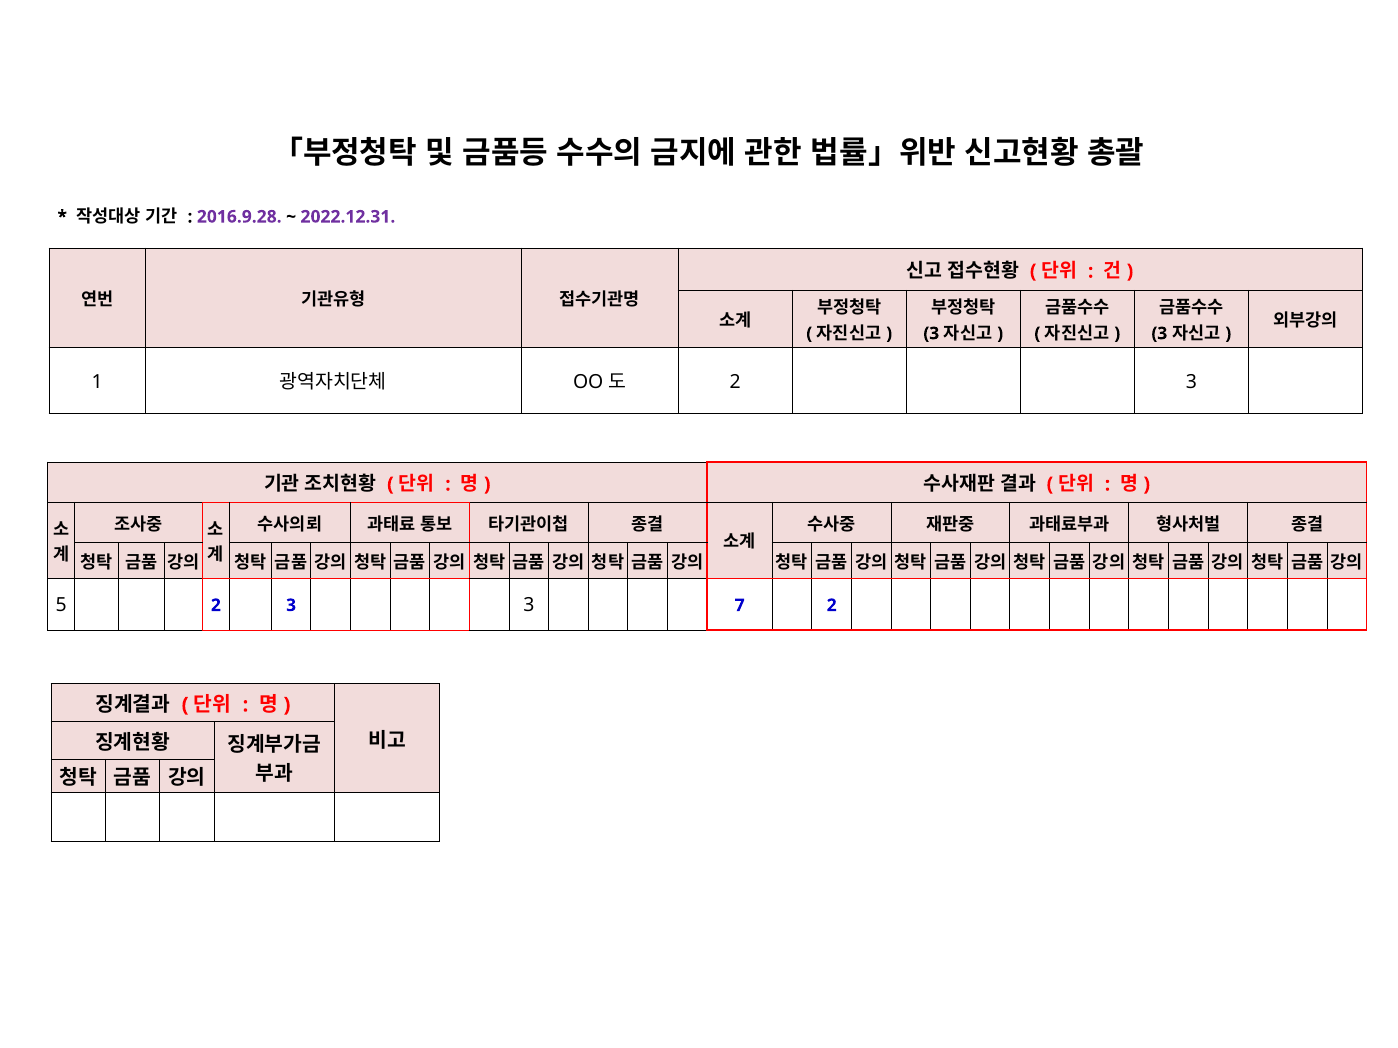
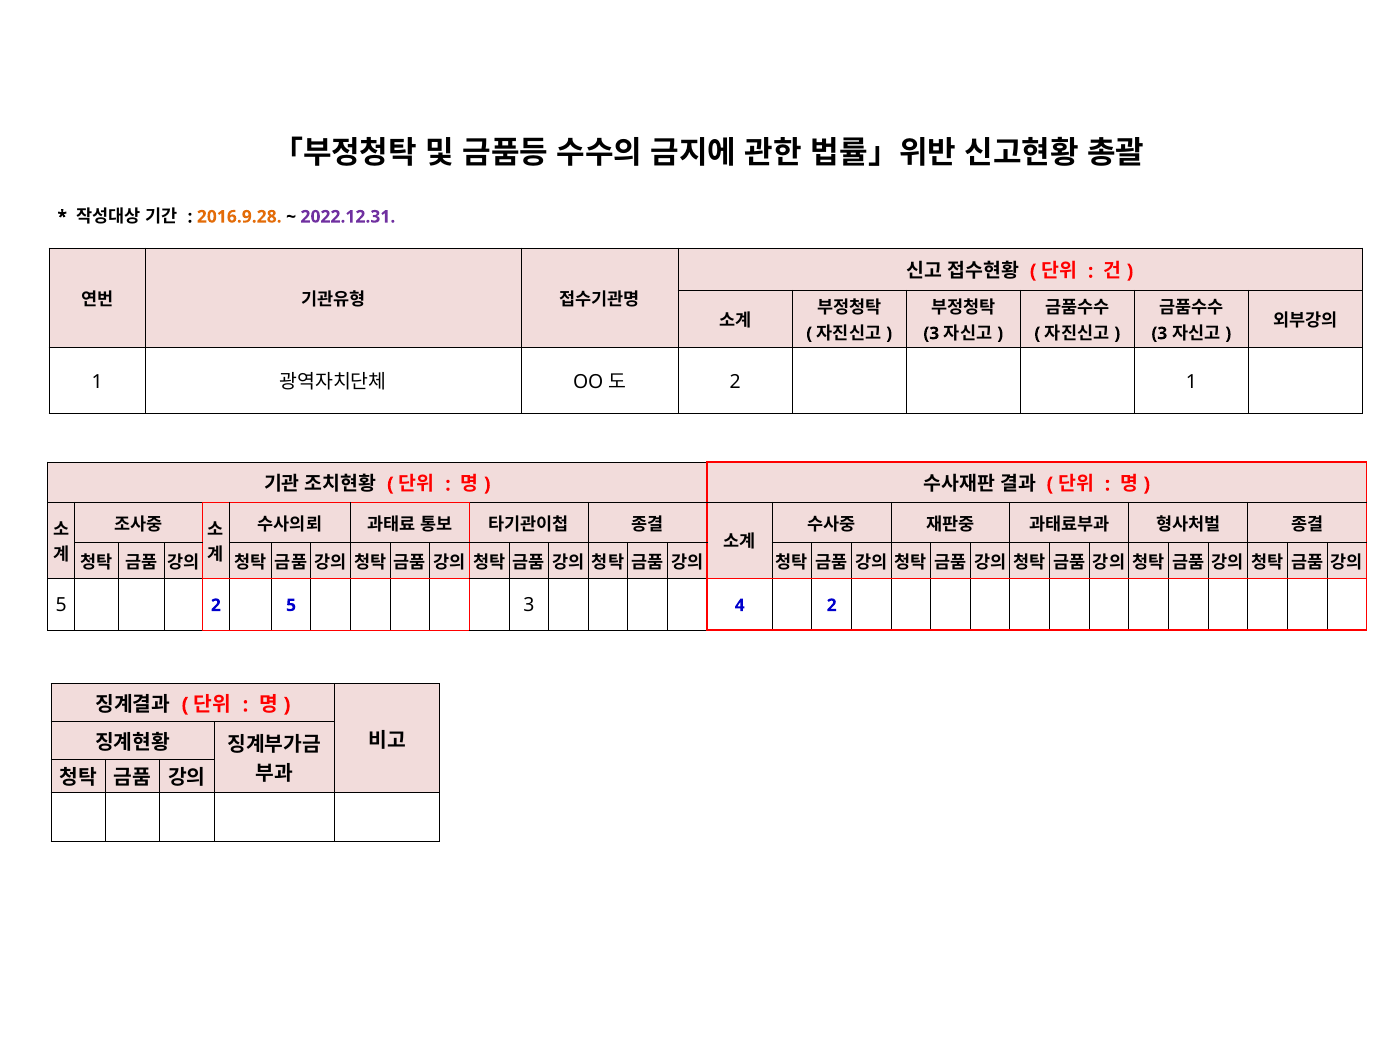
2016.9.28 colour: purple -> orange (239, 217)
3: 3 -> 1 (1191, 382)
5 2 3: 3 -> 5 (291, 606)
7: 7 -> 4 (740, 606)
